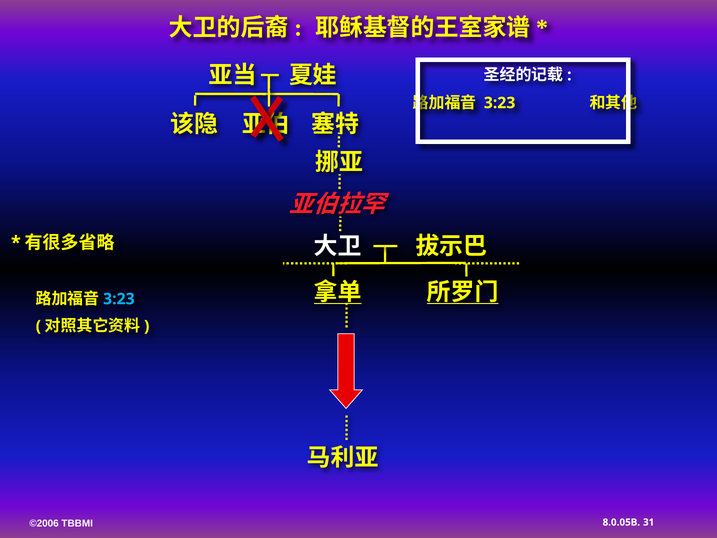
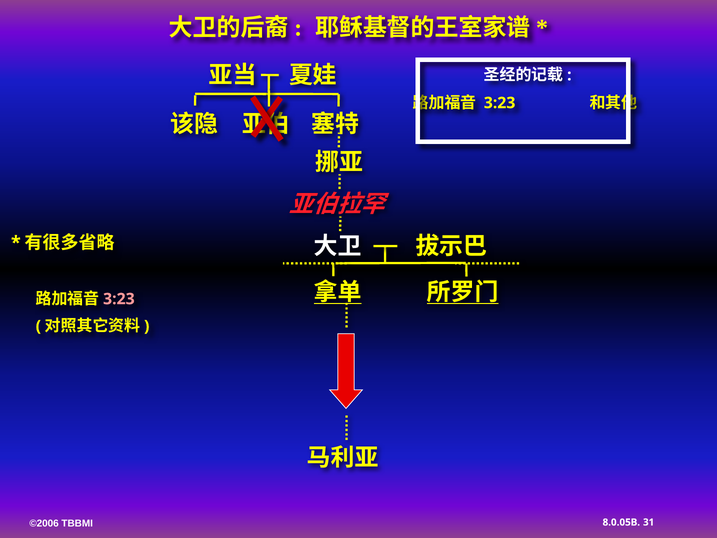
3:23 colour: light blue -> pink (119, 299)
